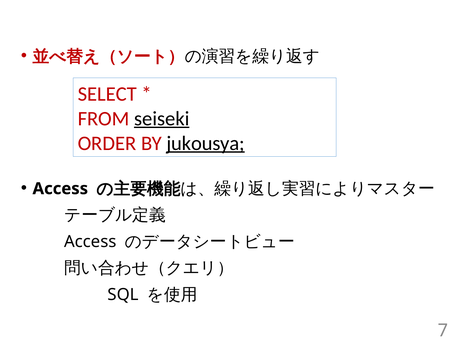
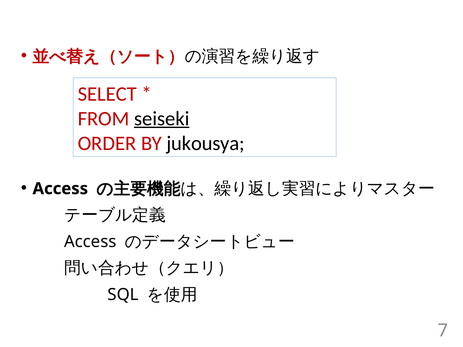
jukousya underline: present -> none (206, 143)
